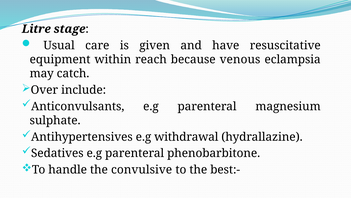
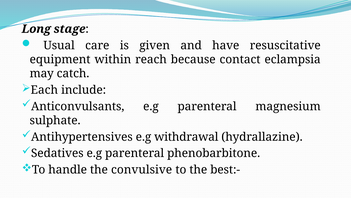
Litre: Litre -> Long (36, 29)
venous: venous -> contact (240, 59)
Over: Over -> Each (44, 90)
